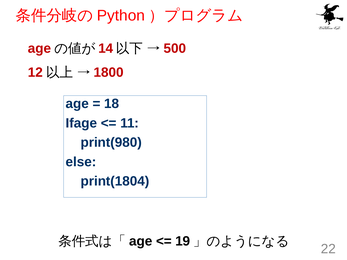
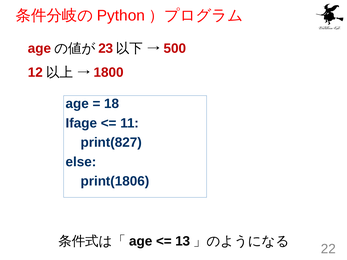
14: 14 -> 23 (106, 48)
print(980: print(980 -> print(827 (111, 143)
print(1804: print(1804 -> print(1806 (115, 181)
19: 19 -> 13 (183, 241)
